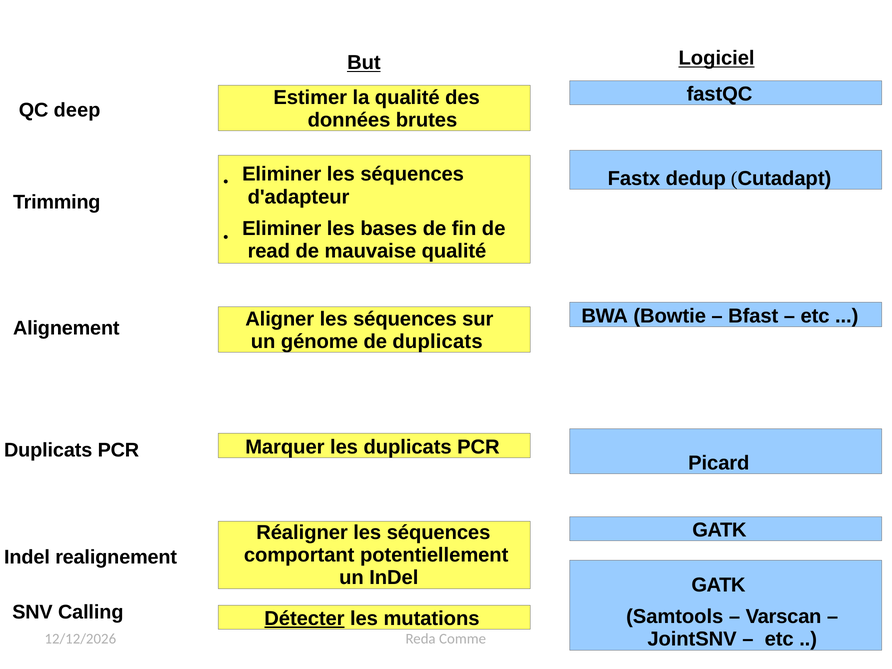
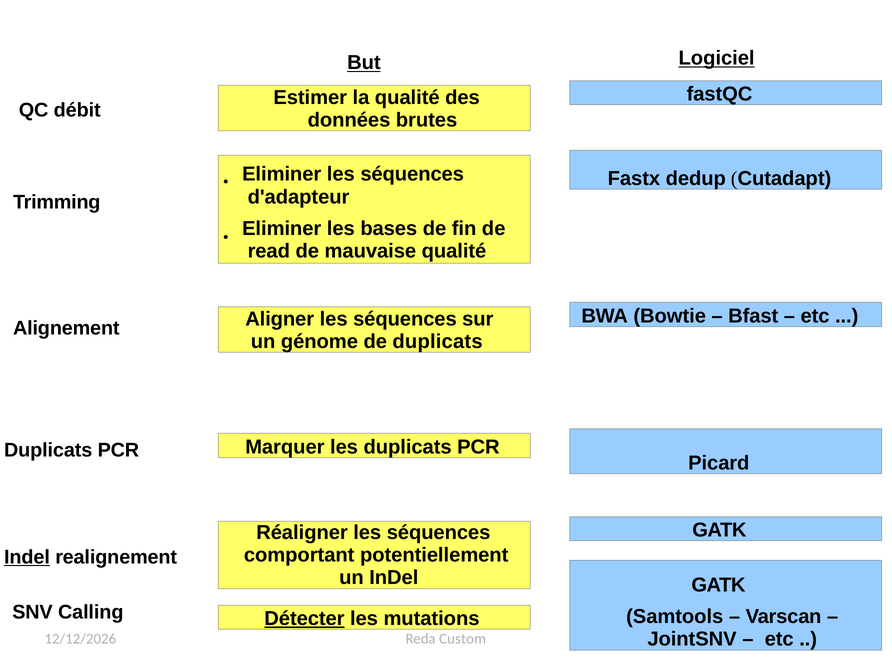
deep: deep -> débit (77, 110)
Indel underline: none -> present (27, 557)
Comme: Comme -> Custom (463, 639)
